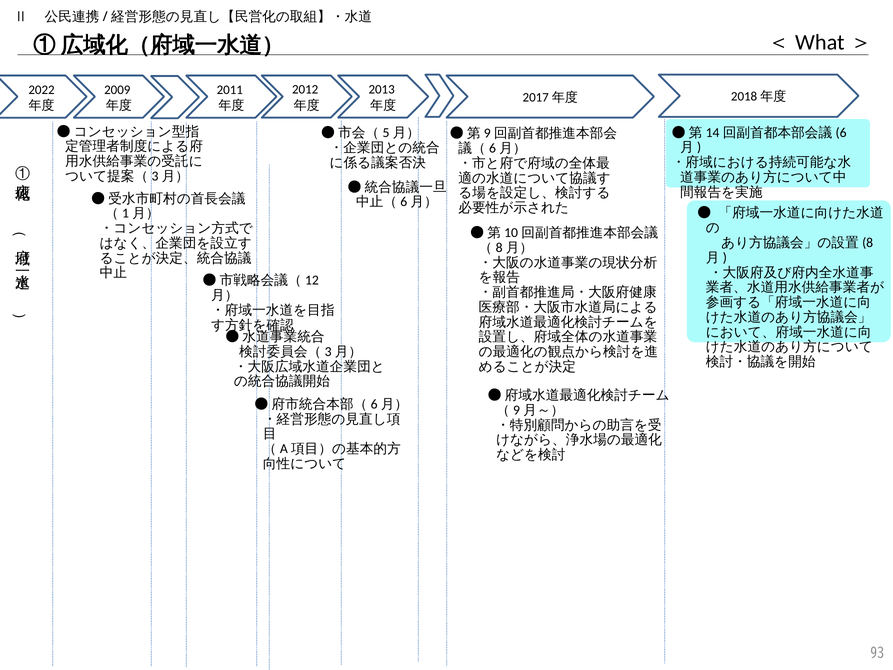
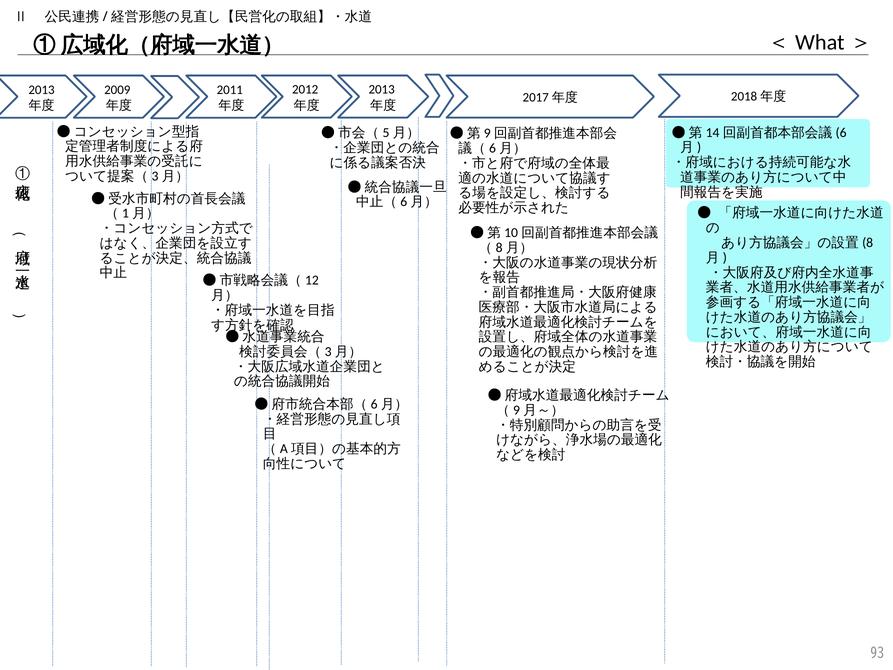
2022: 2022 -> 2013 (42, 90)
